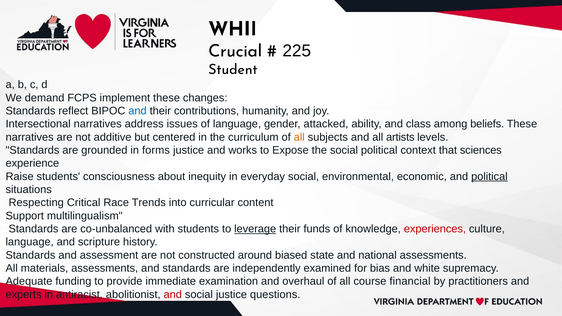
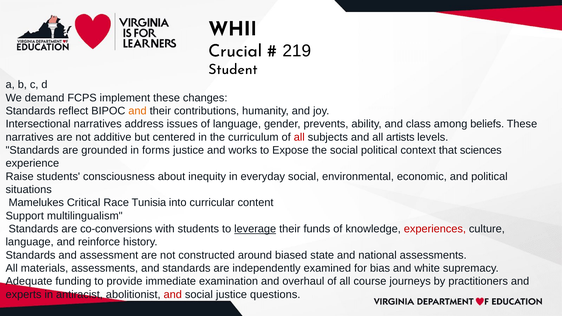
225: 225 -> 219 (297, 51)
and colour: blue -> orange (138, 111)
attacked: attacked -> prevents (326, 124)
all colour: orange -> red (299, 137)
political underline: present -> none (489, 177)
Respecting: Respecting -> Mamelukes (36, 203)
Trends: Trends -> Tunisia (149, 203)
co-unbalanced: co-unbalanced -> co-conversions (116, 229)
scripture: scripture -> reinforce (99, 242)
financial: financial -> journeys (410, 281)
